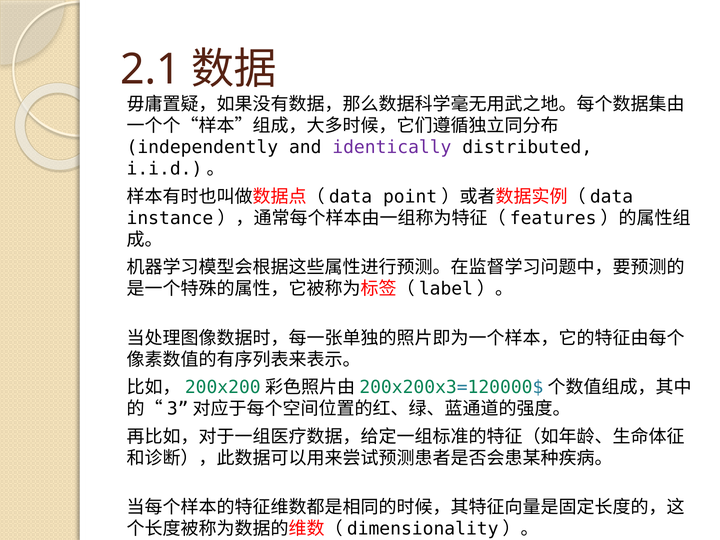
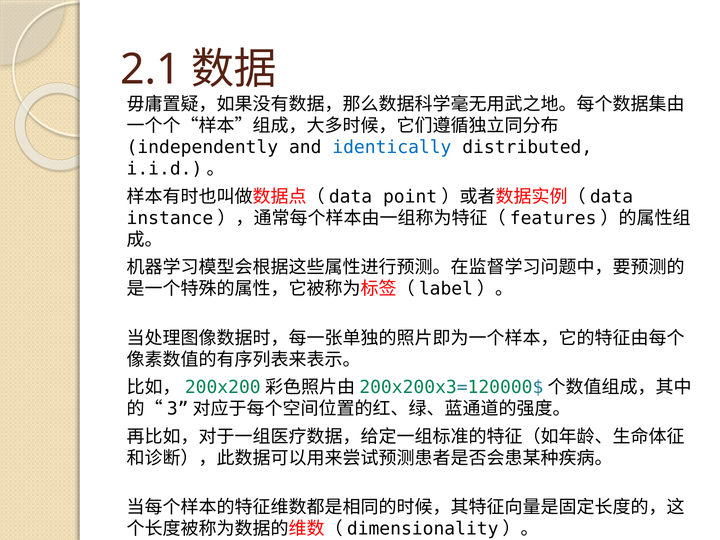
identically colour: purple -> blue (392, 147)
